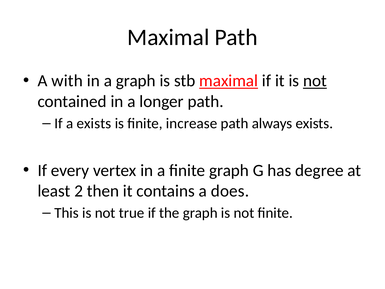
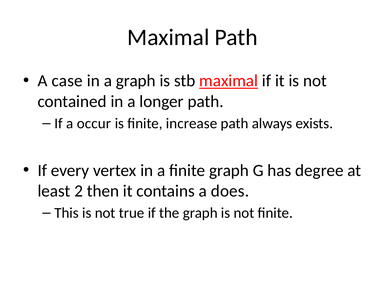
with: with -> case (67, 81)
not underline: present -> none (315, 81)
a exists: exists -> occur (94, 123)
